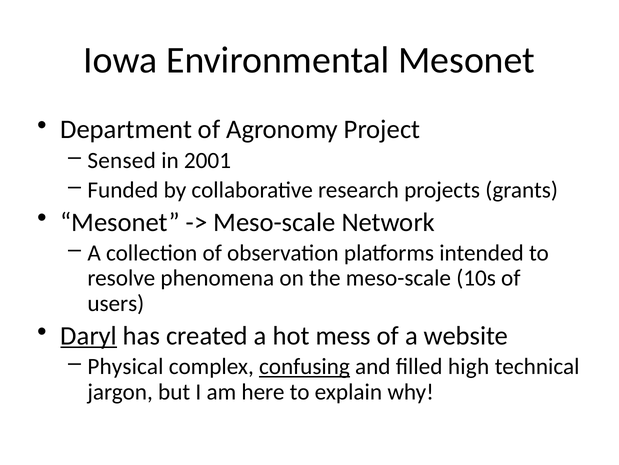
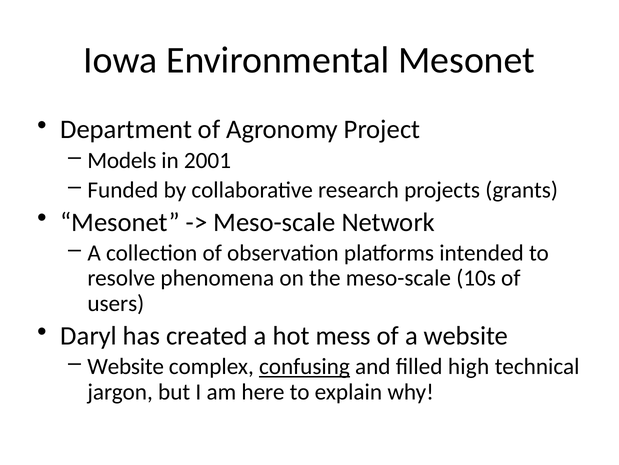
Sensed: Sensed -> Models (122, 160)
Daryl underline: present -> none (89, 335)
Physical: Physical -> Website (126, 366)
